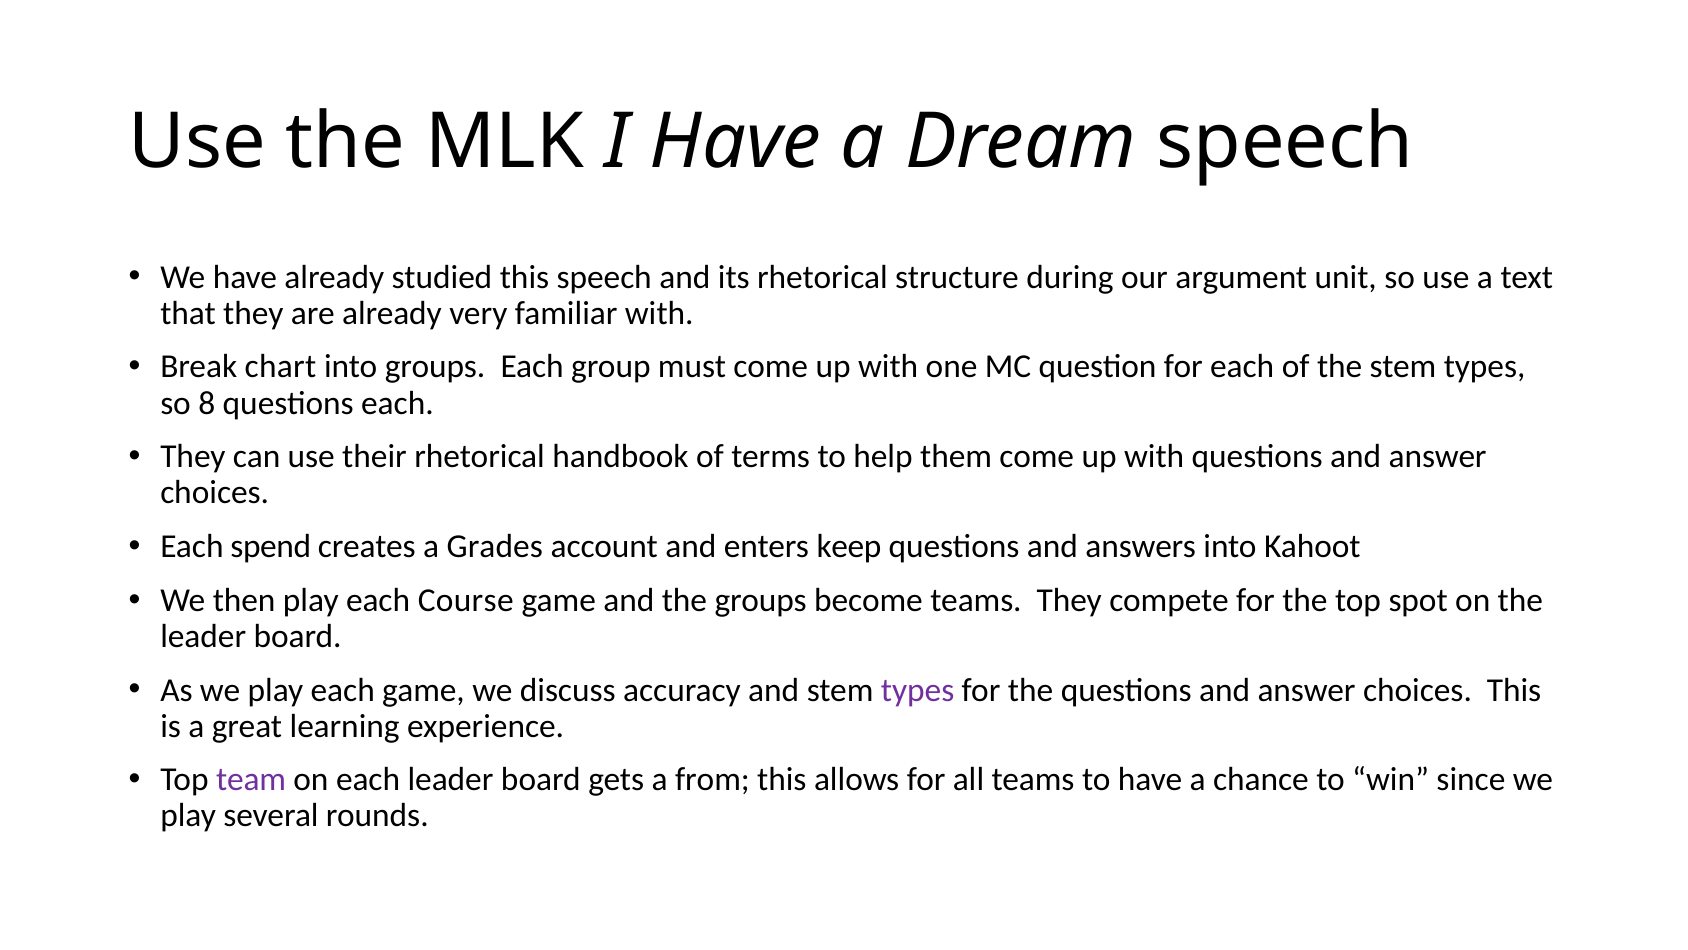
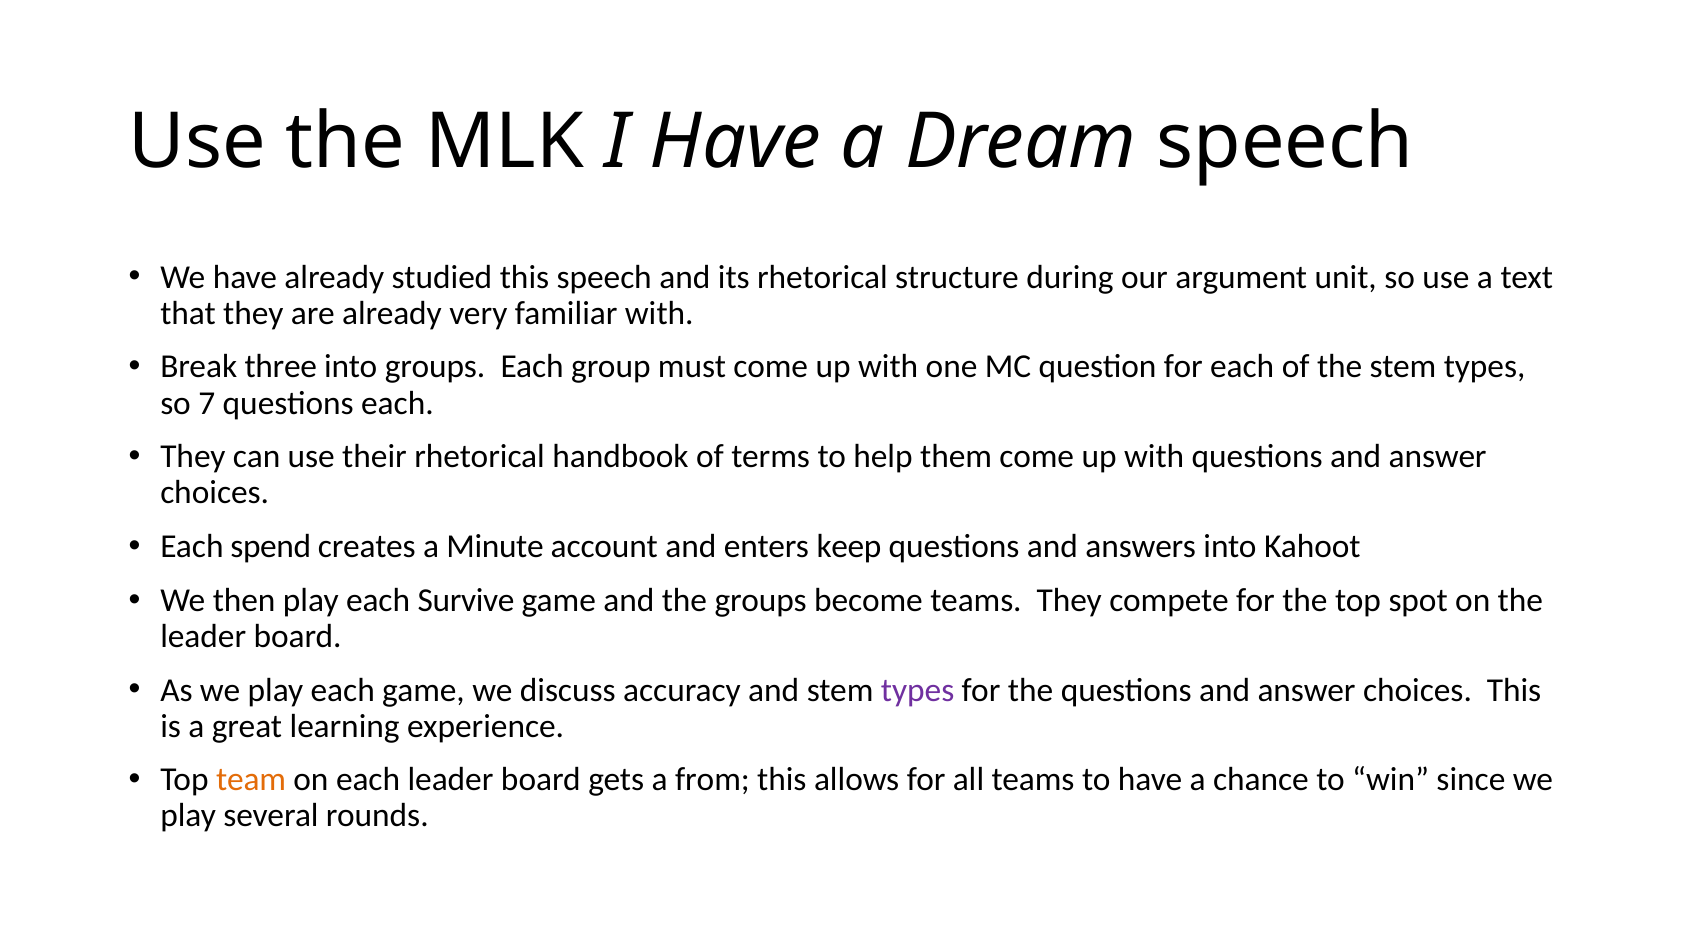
chart: chart -> three (281, 367)
8: 8 -> 7 (207, 403)
Grades: Grades -> Minute (495, 546)
Course: Course -> Survive (466, 600)
team colour: purple -> orange (251, 779)
